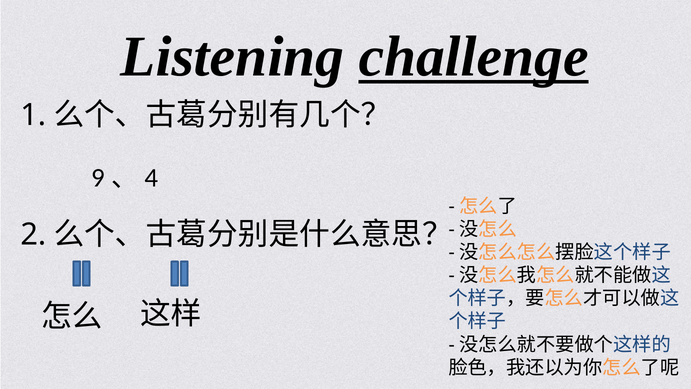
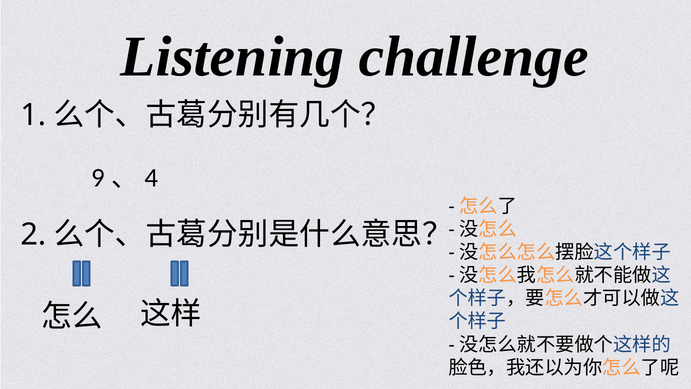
challenge underline: present -> none (474, 57)
